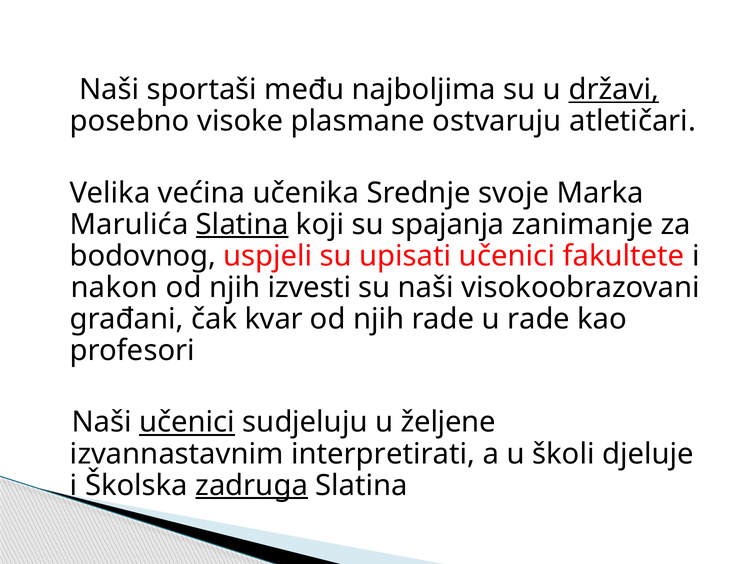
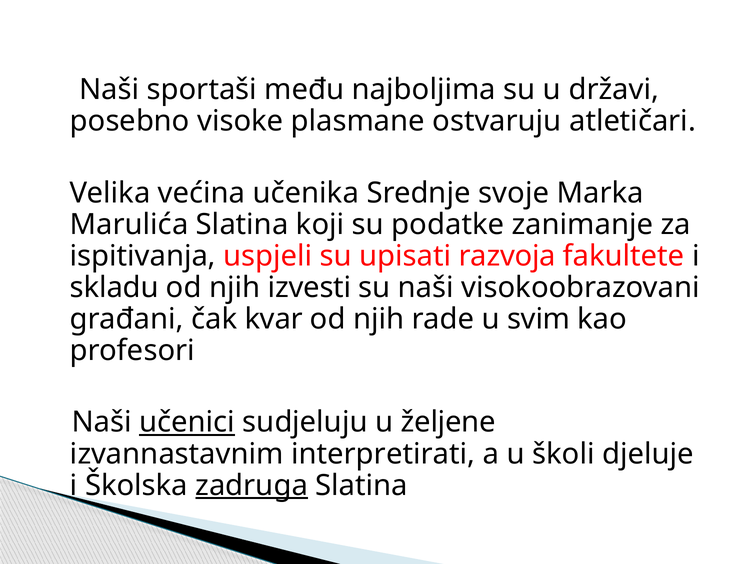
državi underline: present -> none (614, 90)
Slatina underline: present -> none (242, 224)
spajanja: spajanja -> podatke (448, 224)
bodovnog: bodovnog -> ispitivanja (143, 256)
upisati učenici: učenici -> razvoja (507, 256)
nakon: nakon -> skladu (114, 288)
u rade: rade -> svim (539, 319)
